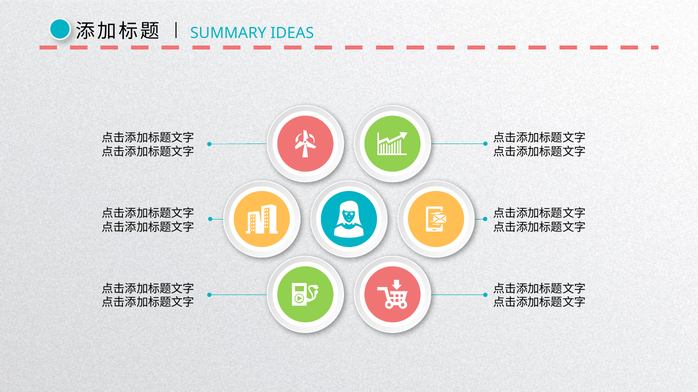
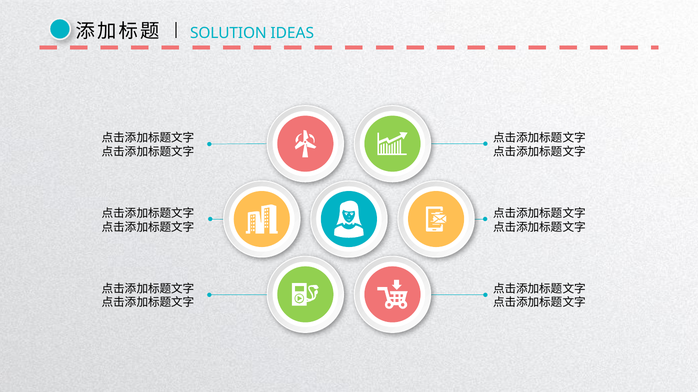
SUMMARY: SUMMARY -> SOLUTION (228, 33)
